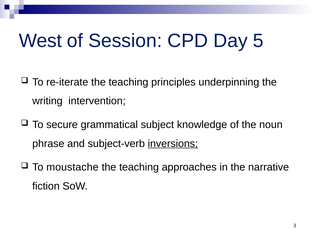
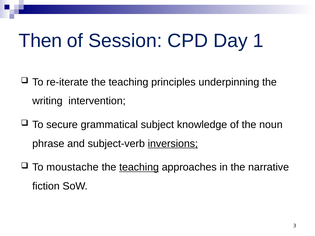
West: West -> Then (40, 41)
5: 5 -> 1 (258, 41)
teaching underline: none -> present (139, 167)
